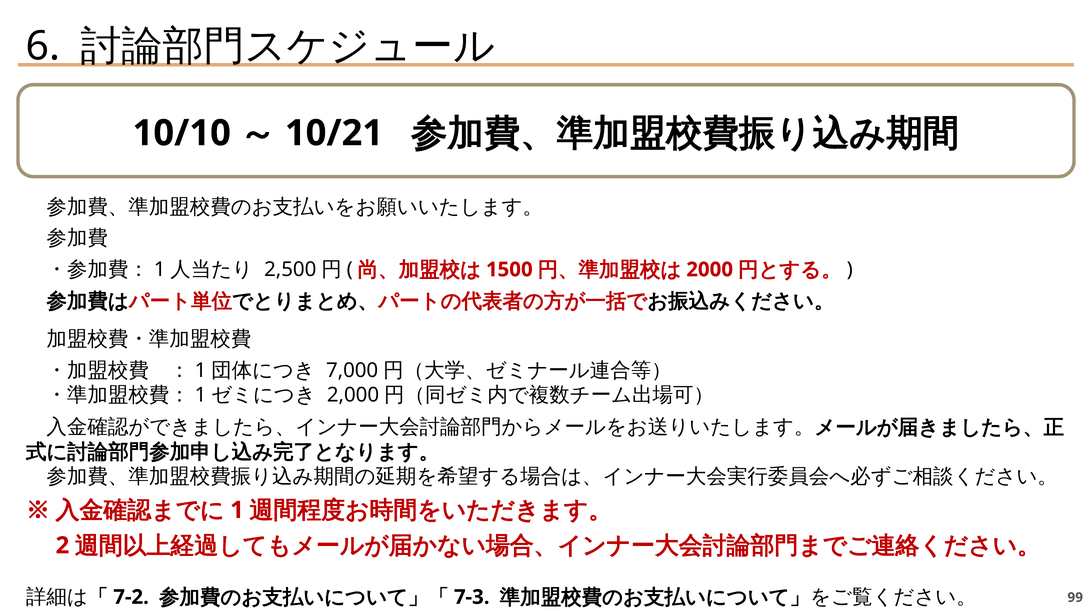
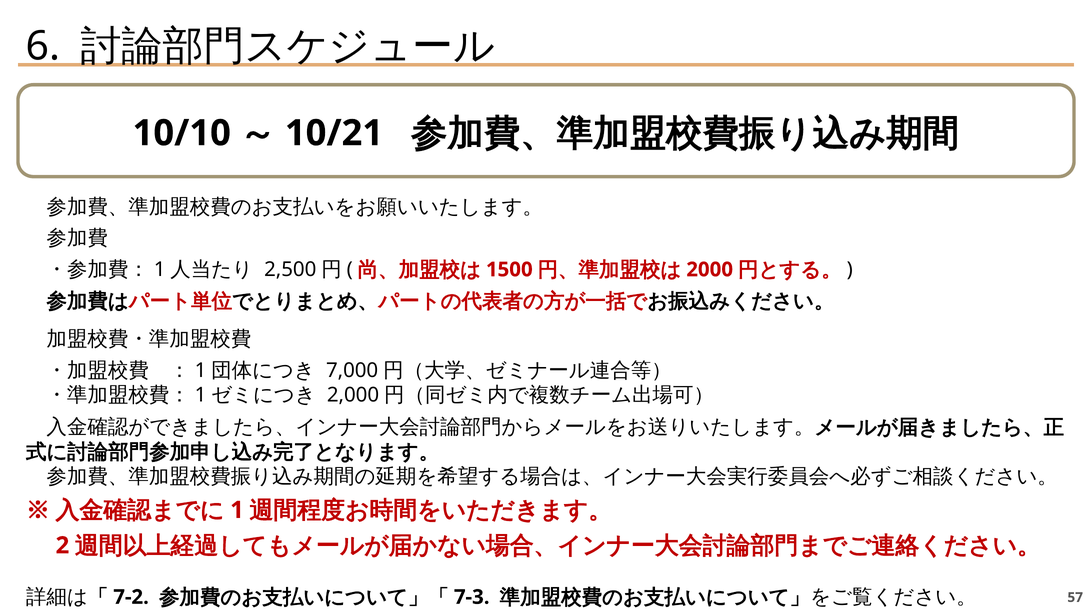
99: 99 -> 57 (1075, 598)
